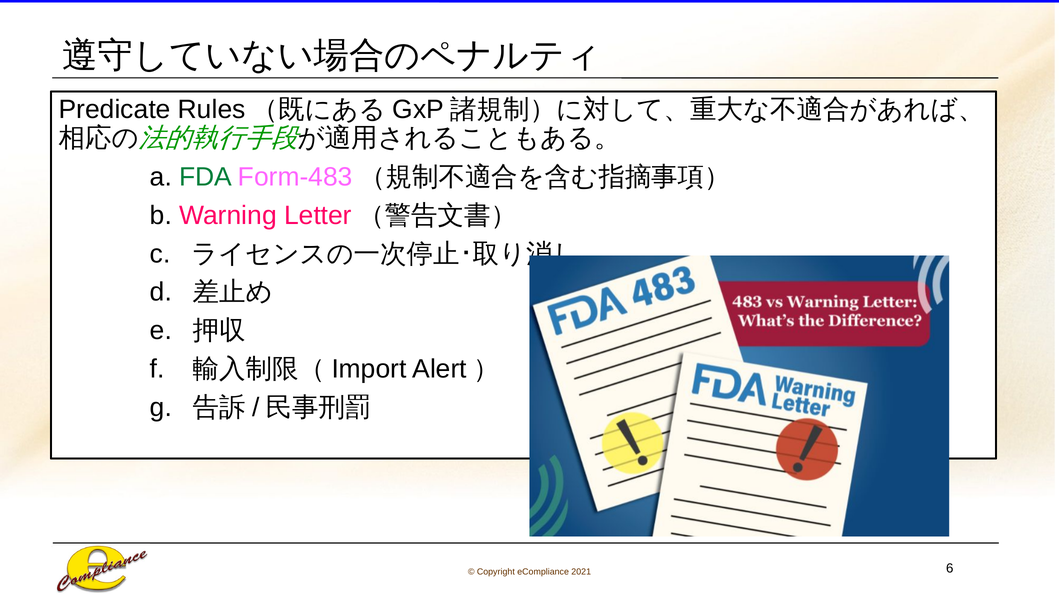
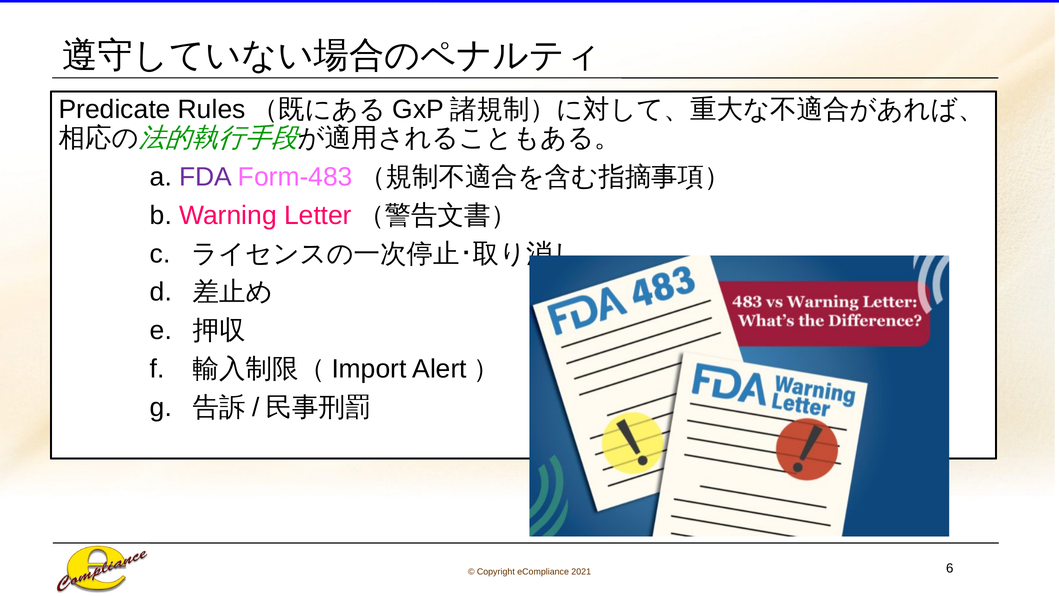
FDA colour: green -> purple (206, 177)
